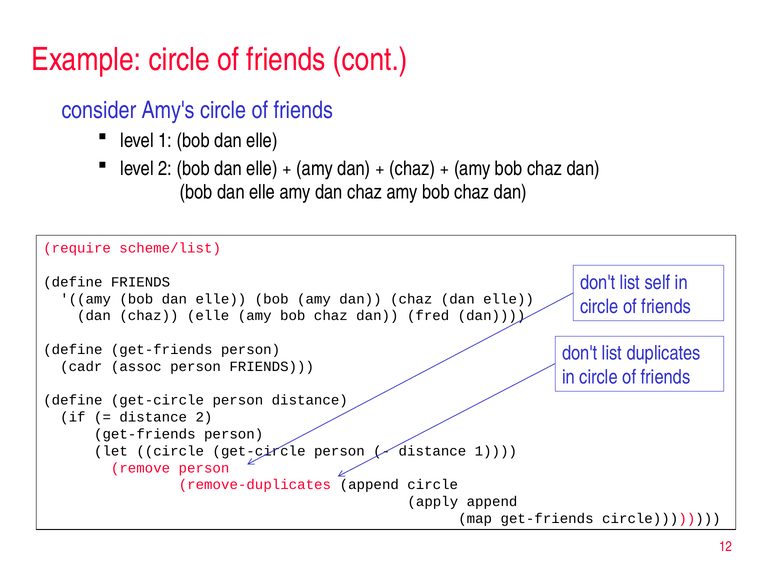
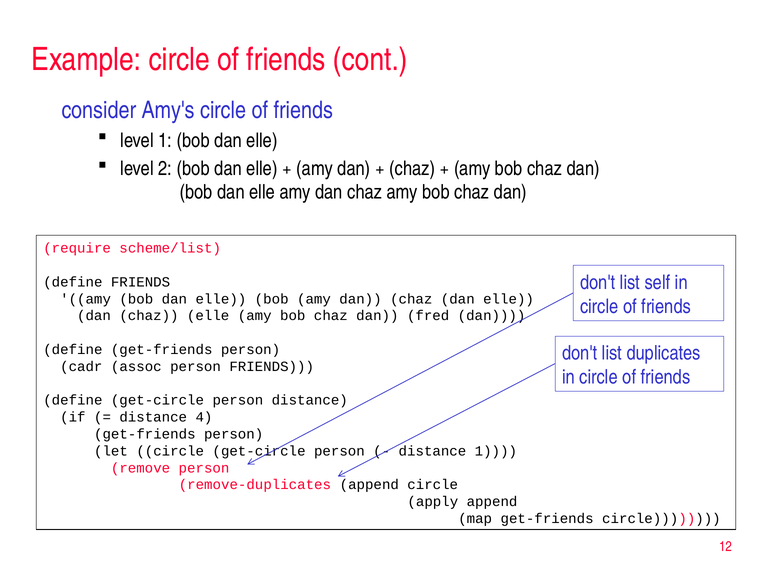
distance 2: 2 -> 4 (204, 417)
